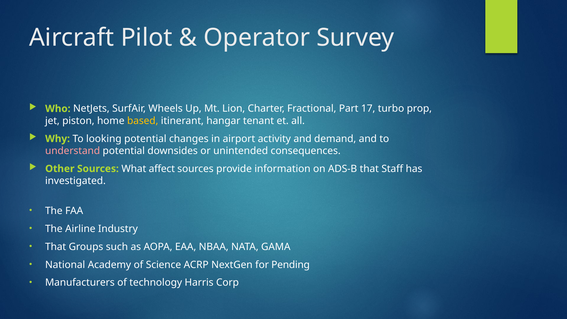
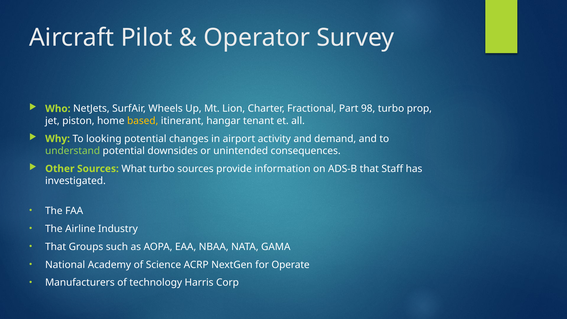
17: 17 -> 98 (368, 109)
understand colour: pink -> light green (73, 151)
What affect: affect -> turbo (162, 169)
Pending: Pending -> Operate (291, 265)
